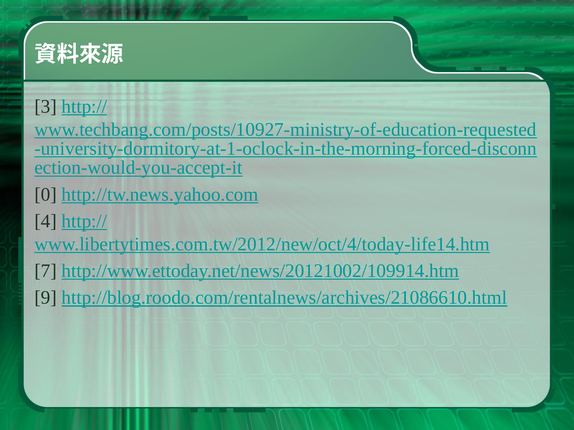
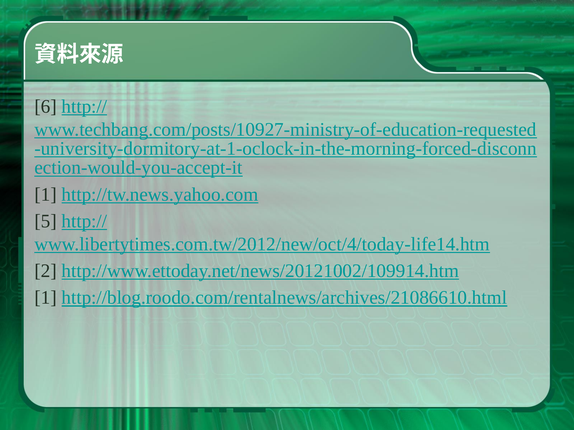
3: 3 -> 6 (46, 107)
0: 0 -> 1 (46, 195)
4: 4 -> 5 (46, 221)
7: 7 -> 2 (46, 271)
9: 9 -> 1 (46, 298)
